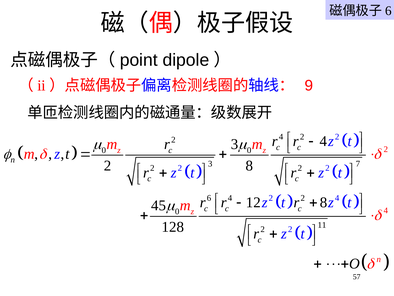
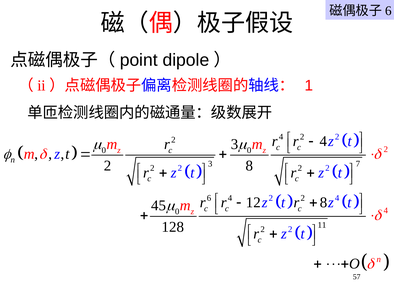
9: 9 -> 1 (309, 85)
